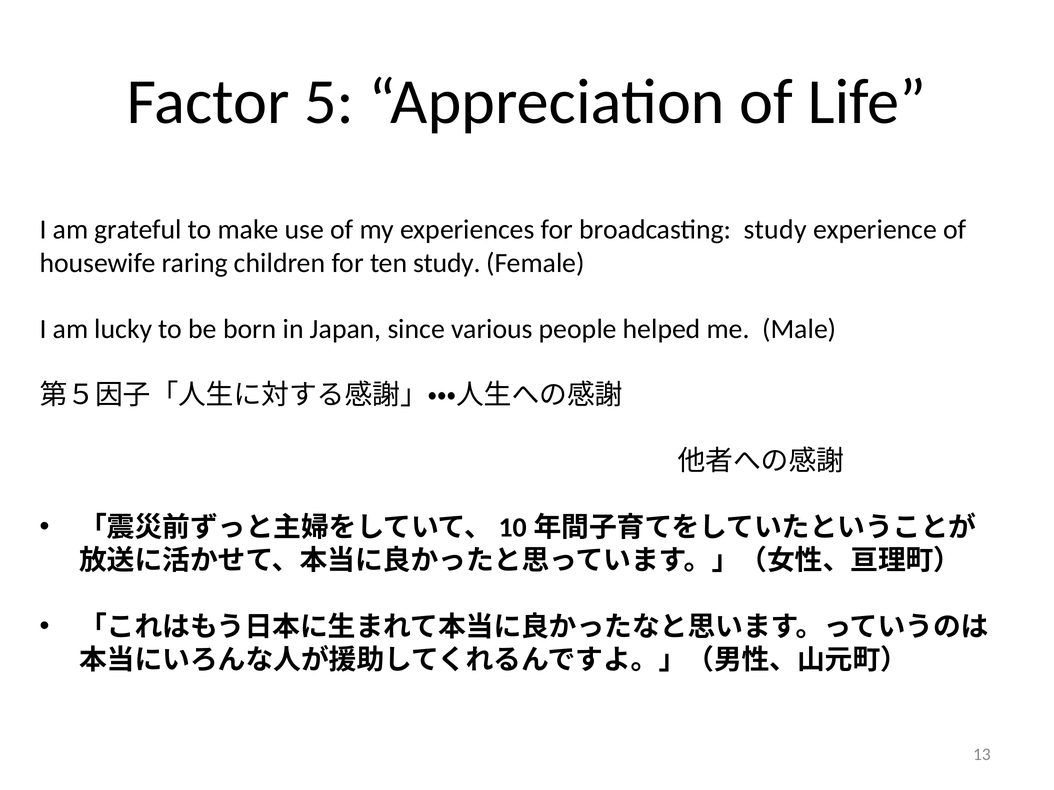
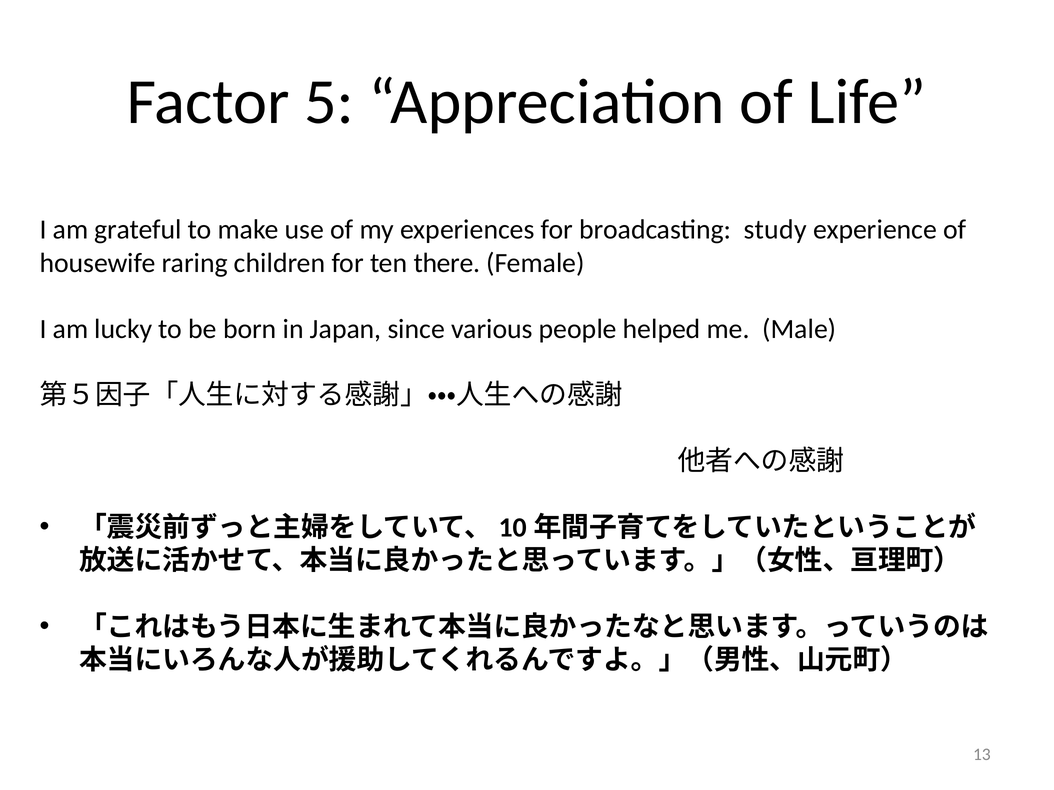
ten study: study -> there (447, 263)
